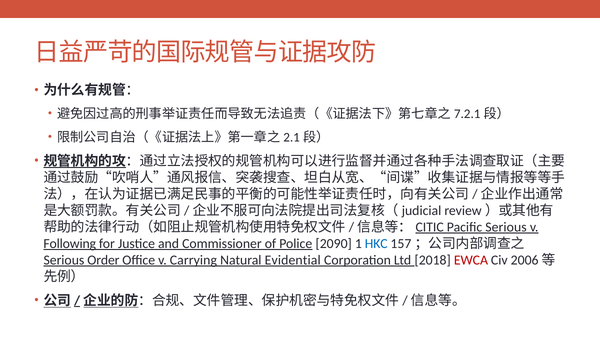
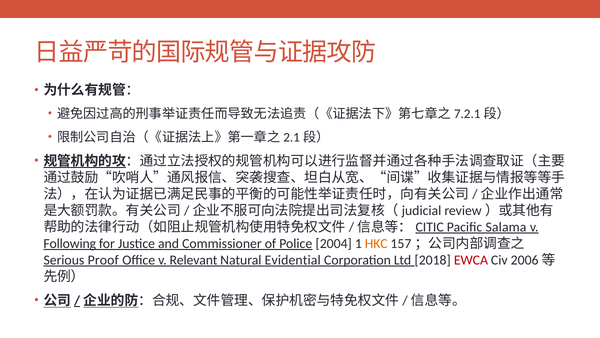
Pacific Serious: Serious -> Salama (506, 227)
2090: 2090 -> 2004 (334, 243)
HKC colour: blue -> orange (376, 243)
Order: Order -> Proof (103, 260)
Carrying: Carrying -> Relevant (194, 260)
